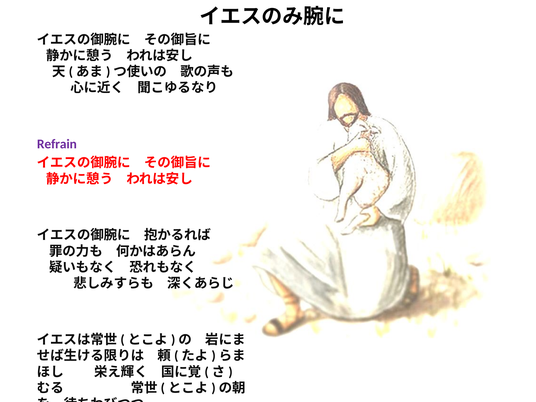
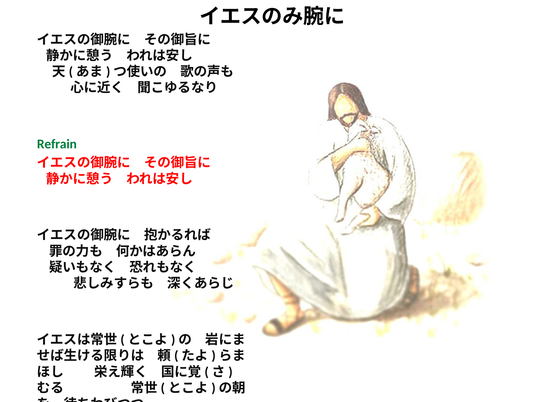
Refrain colour: purple -> green (57, 144)
